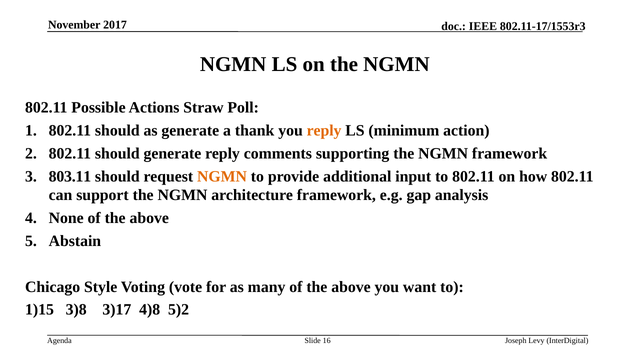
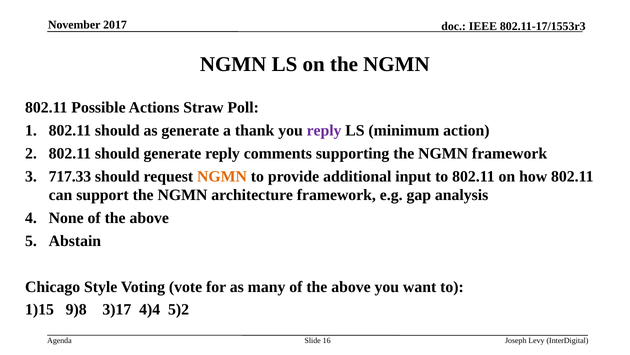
reply colour: orange -> purple (324, 130)
803.11: 803.11 -> 717.33 (70, 176)
3)8: 3)8 -> 9)8 (76, 309)
4)8: 4)8 -> 4)4 (150, 309)
